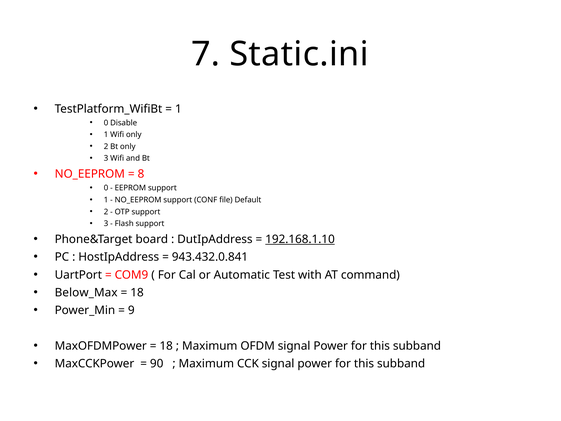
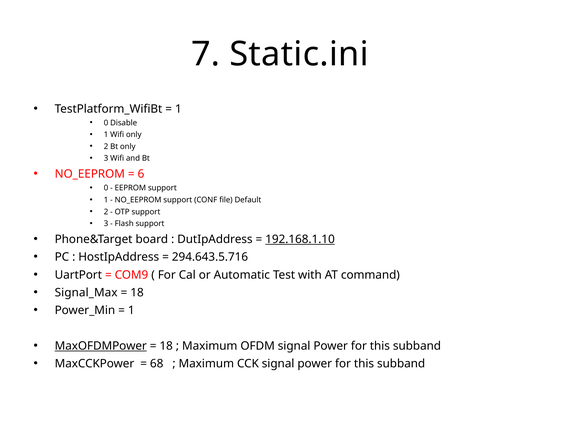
8: 8 -> 6 (141, 174)
943.432.0.841: 943.432.0.841 -> 294.643.5.716 (210, 257)
Below_Max: Below_Max -> Signal_Max (86, 292)
9: 9 -> 1 (131, 310)
MaxOFDMPower underline: none -> present (101, 346)
90: 90 -> 68 (157, 364)
